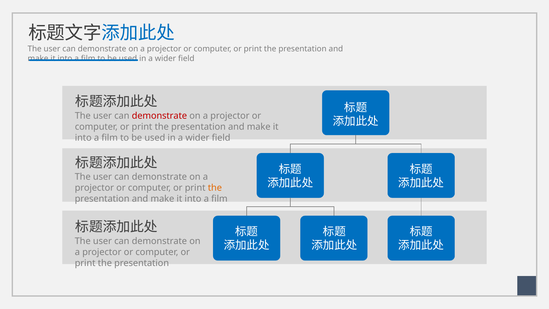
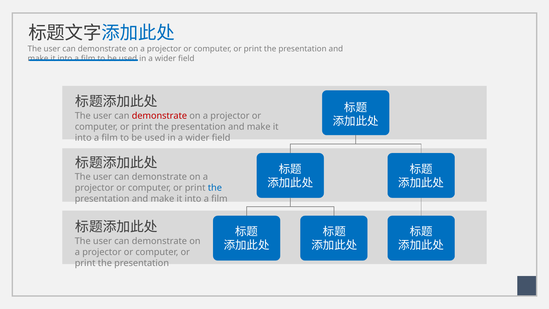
the colour: orange -> blue (215, 188)
